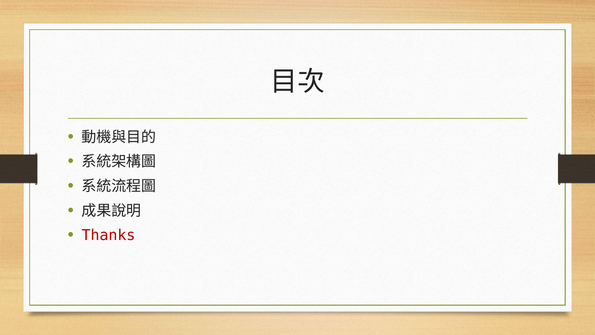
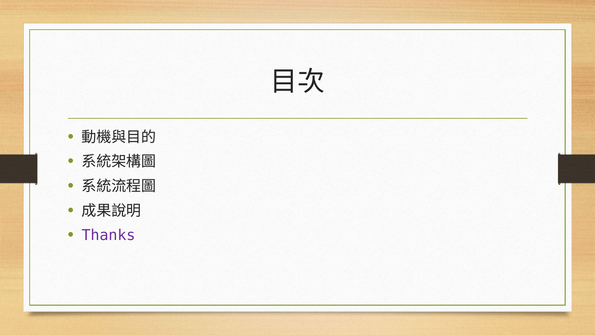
Thanks colour: red -> purple (108, 235)
